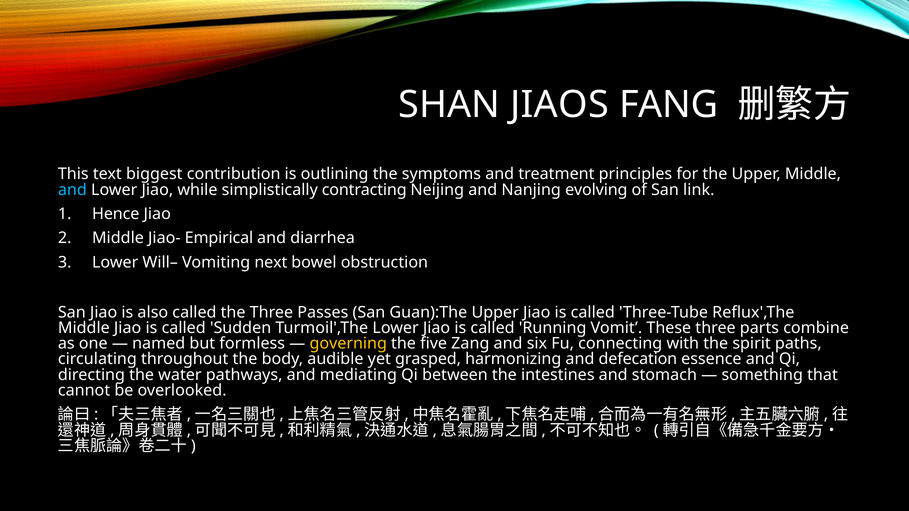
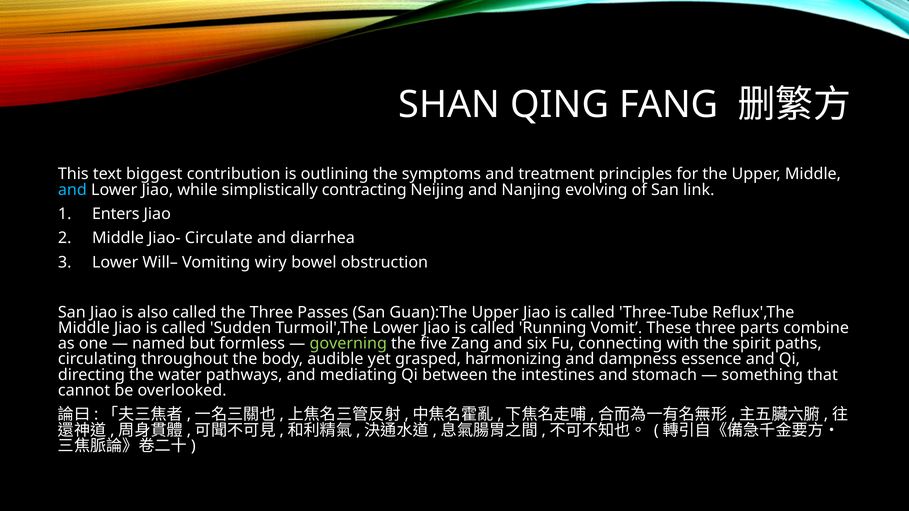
JIAOS: JIAOS -> QING (560, 105)
Hence: Hence -> Enters (116, 214)
Empirical: Empirical -> Circulate (219, 238)
next: next -> wiry (271, 262)
governing colour: yellow -> light green (348, 344)
defecation: defecation -> dampness (638, 359)
